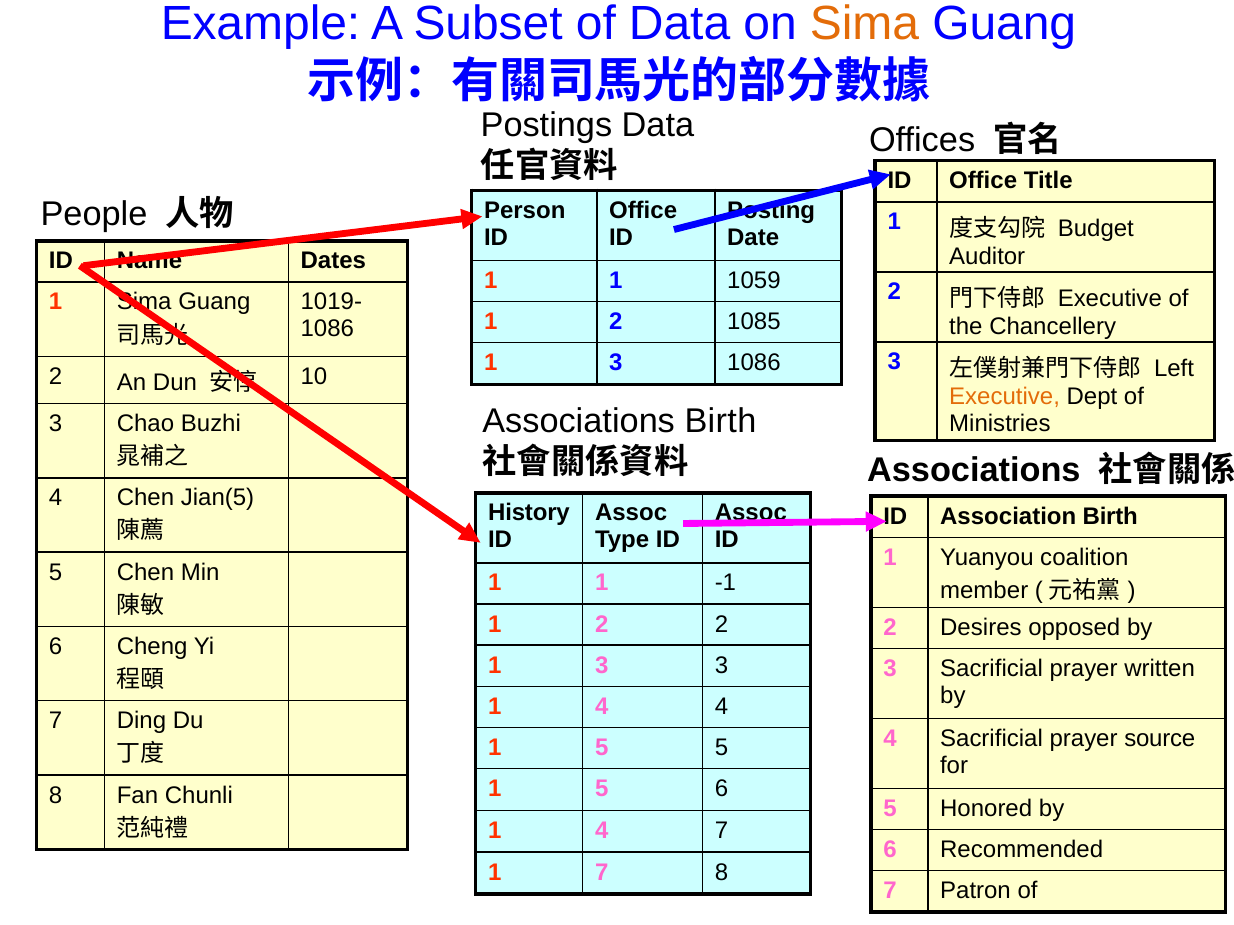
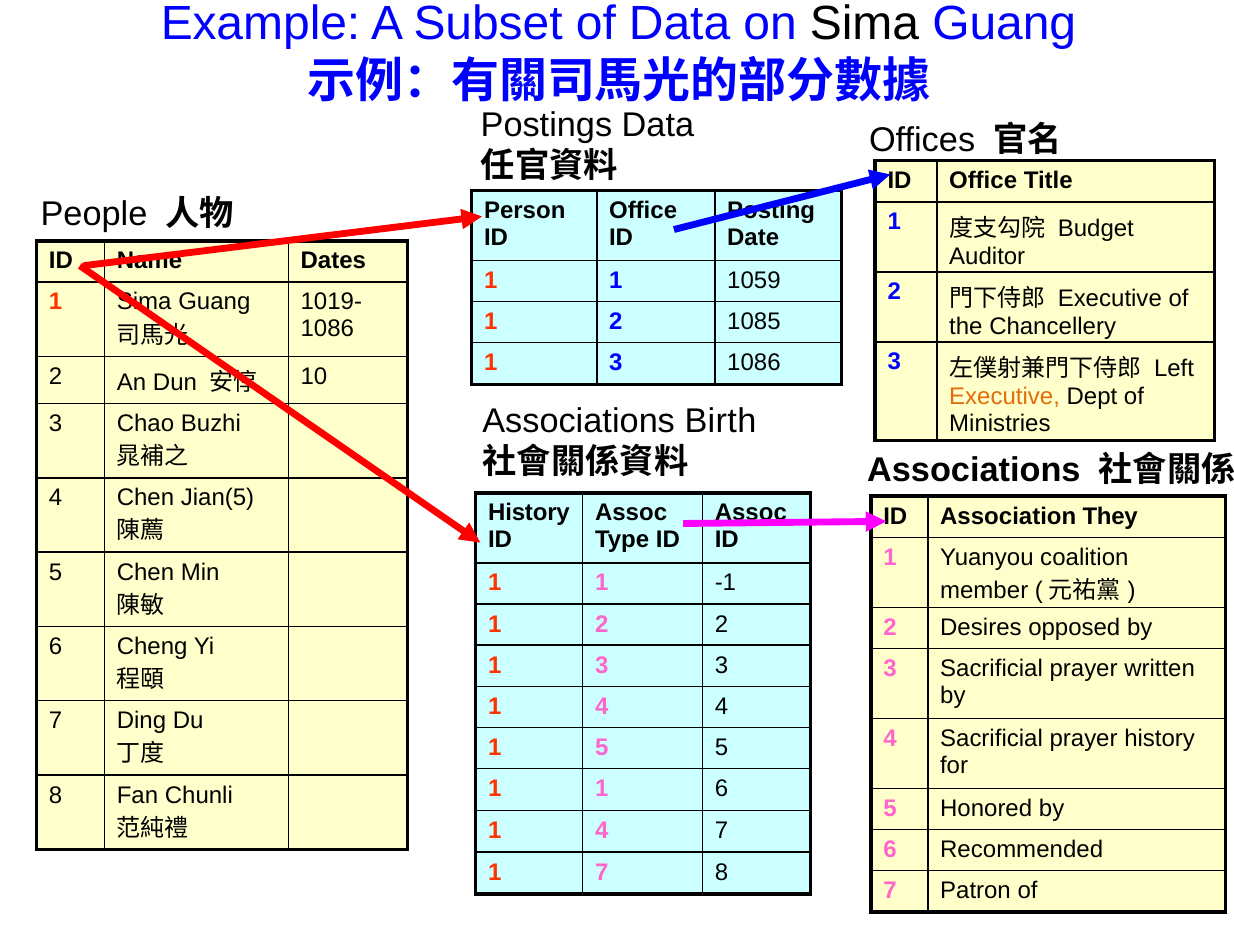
Sima colour: orange -> black (865, 24)
Association Birth: Birth -> They (1110, 516)
prayer source: source -> history (1160, 739)
5: 5 -> 1 (602, 789)
